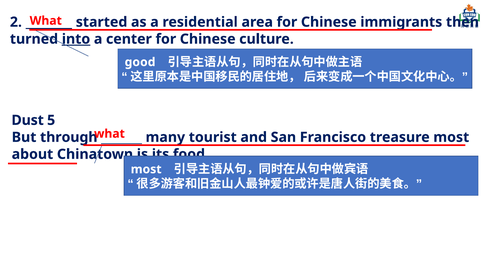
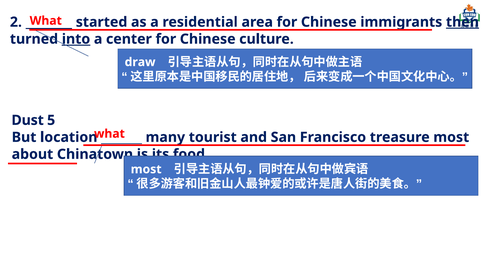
then underline: none -> present (462, 22)
good: good -> draw (140, 62)
through: through -> location (69, 137)
